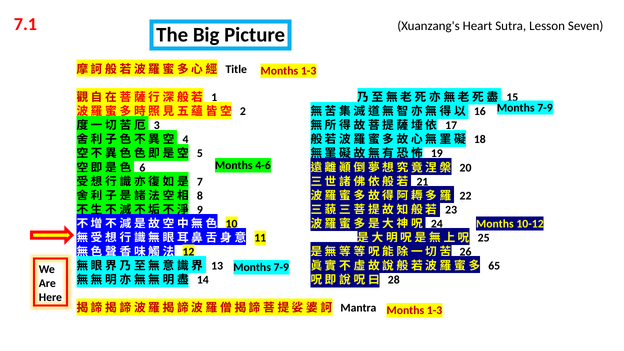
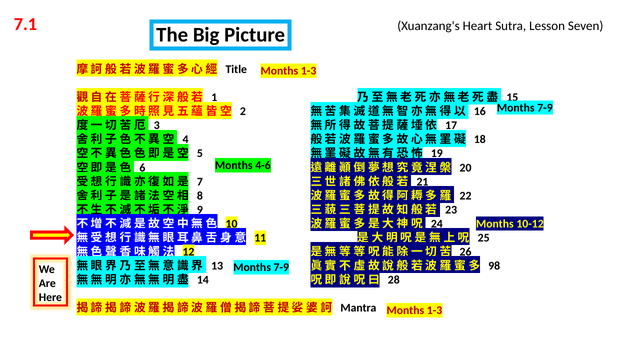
65: 65 -> 98 (494, 266)
